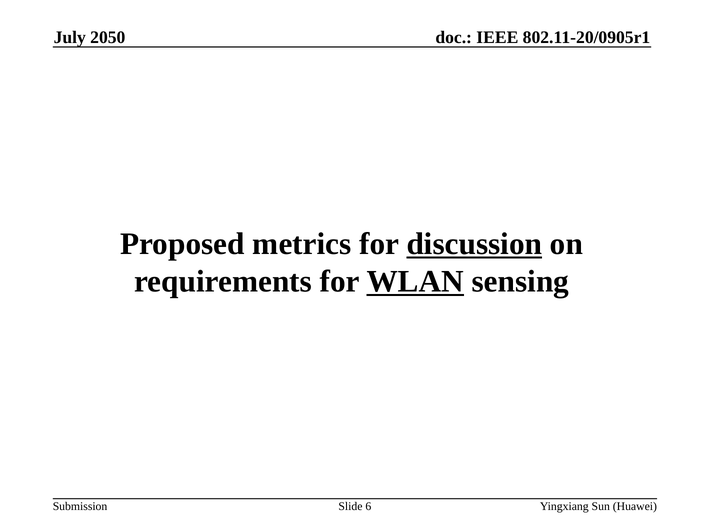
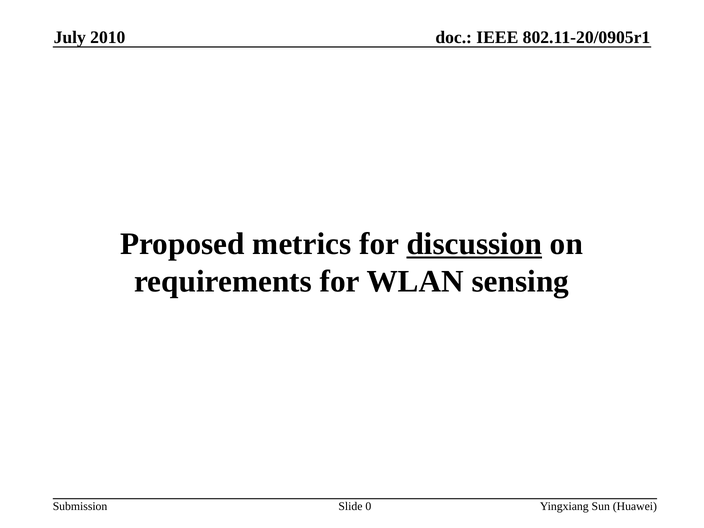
2050: 2050 -> 2010 (108, 38)
WLAN underline: present -> none (415, 282)
6: 6 -> 0 (368, 506)
